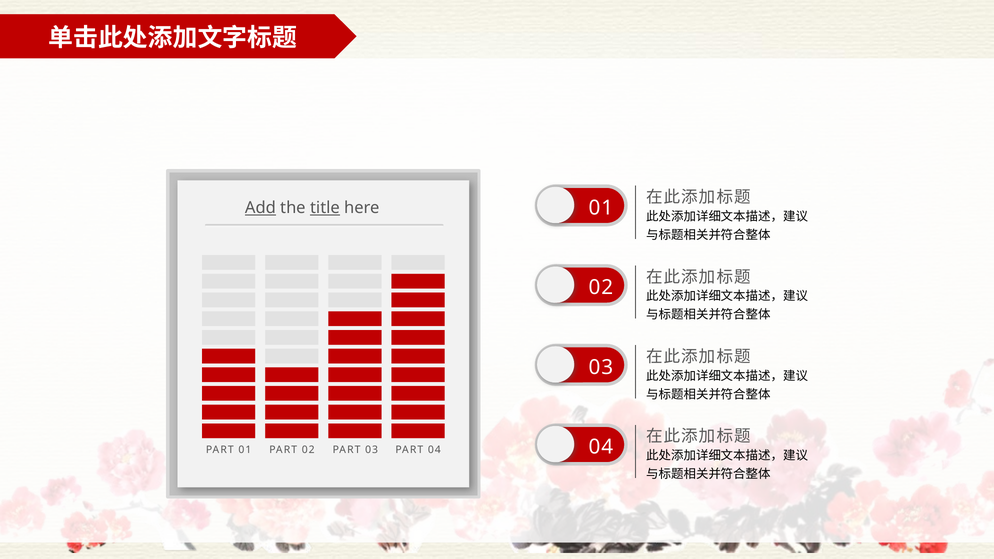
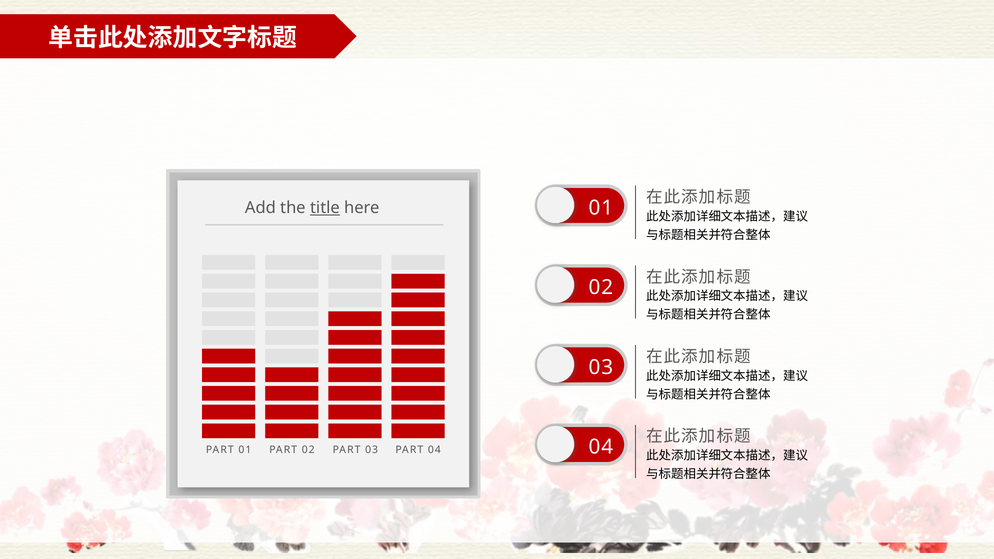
Add underline: present -> none (260, 208)
